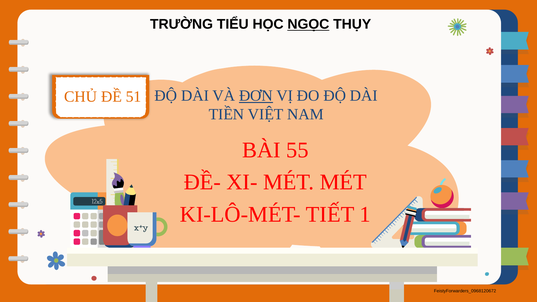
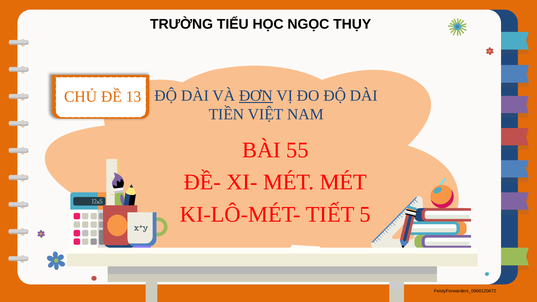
NGỌC underline: present -> none (308, 24)
51: 51 -> 13 (133, 97)
1: 1 -> 5 (365, 214)
